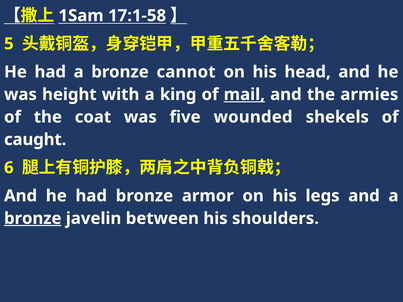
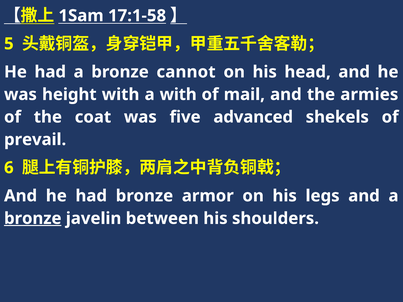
a king: king -> with (178, 95)
mail underline: present -> none (244, 95)
wounded: wounded -> advanced (253, 117)
caught: caught -> prevail (35, 140)
